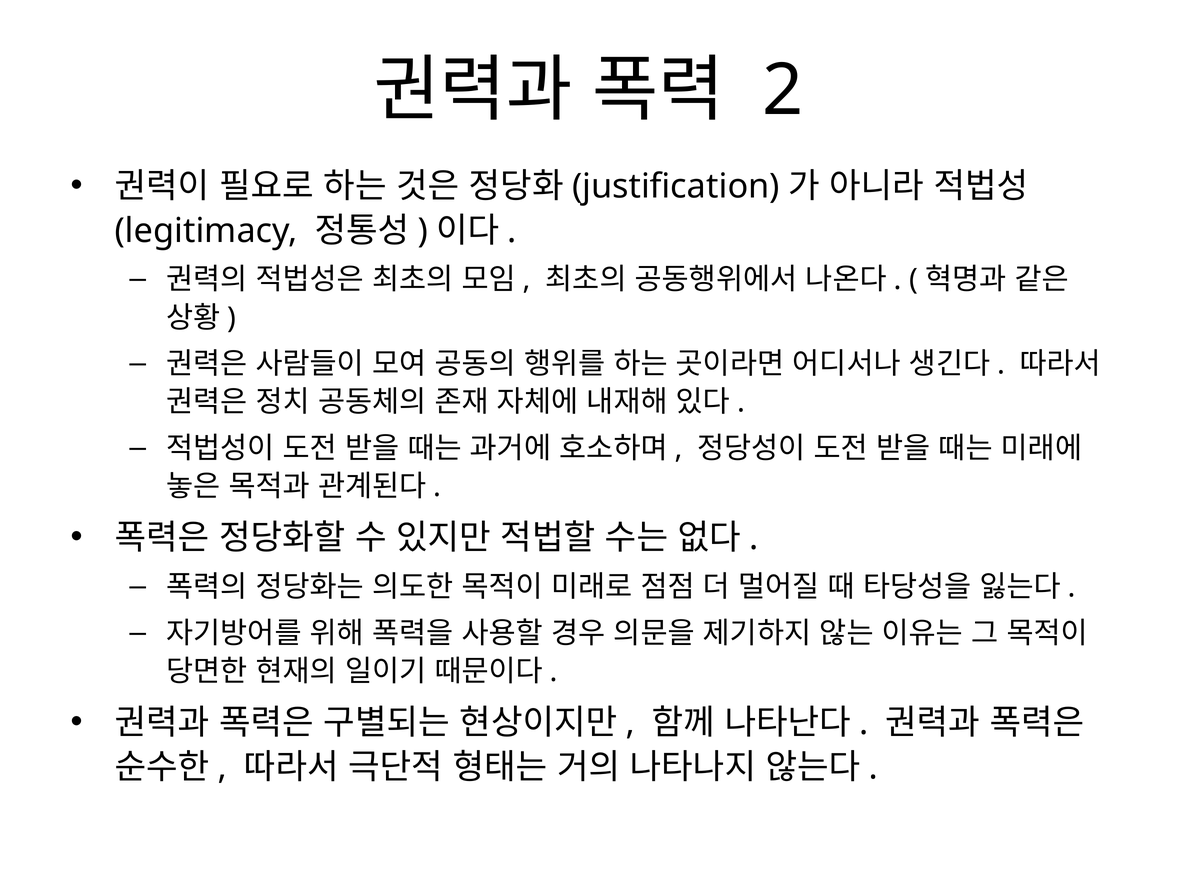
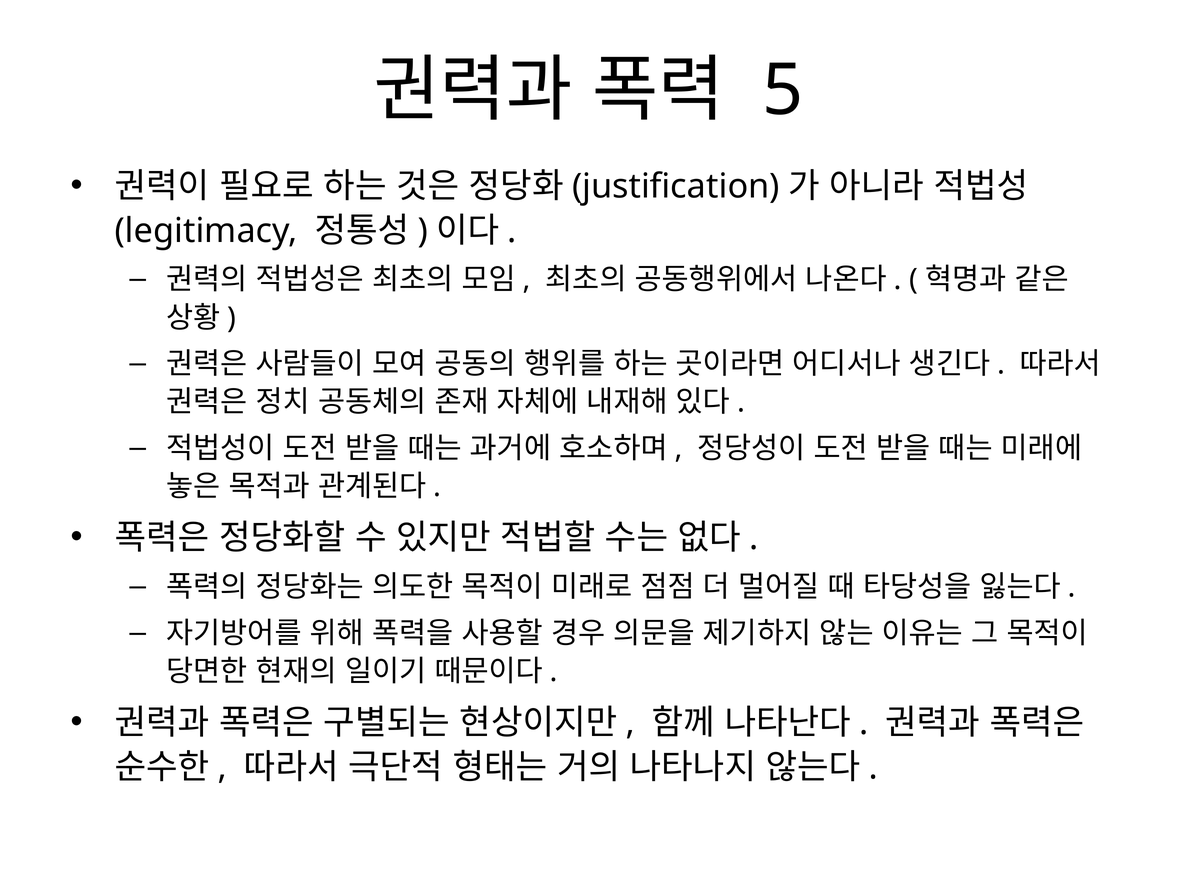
2: 2 -> 5 (783, 90)
